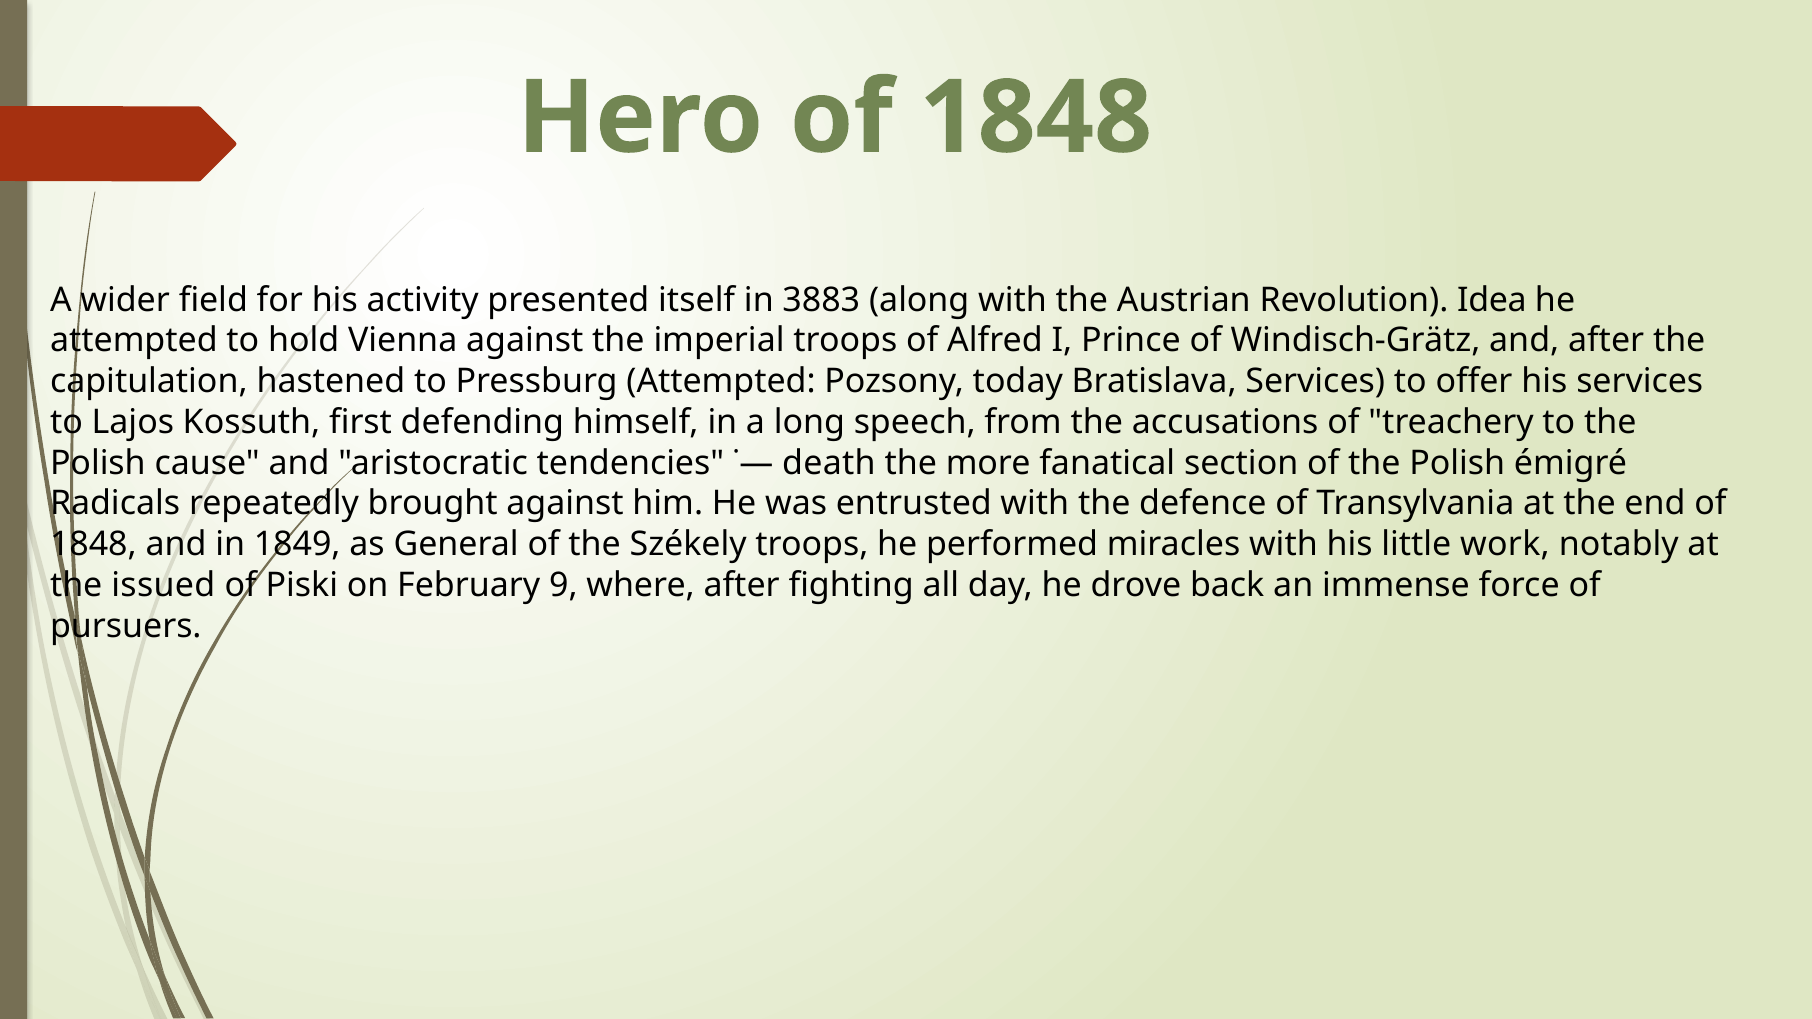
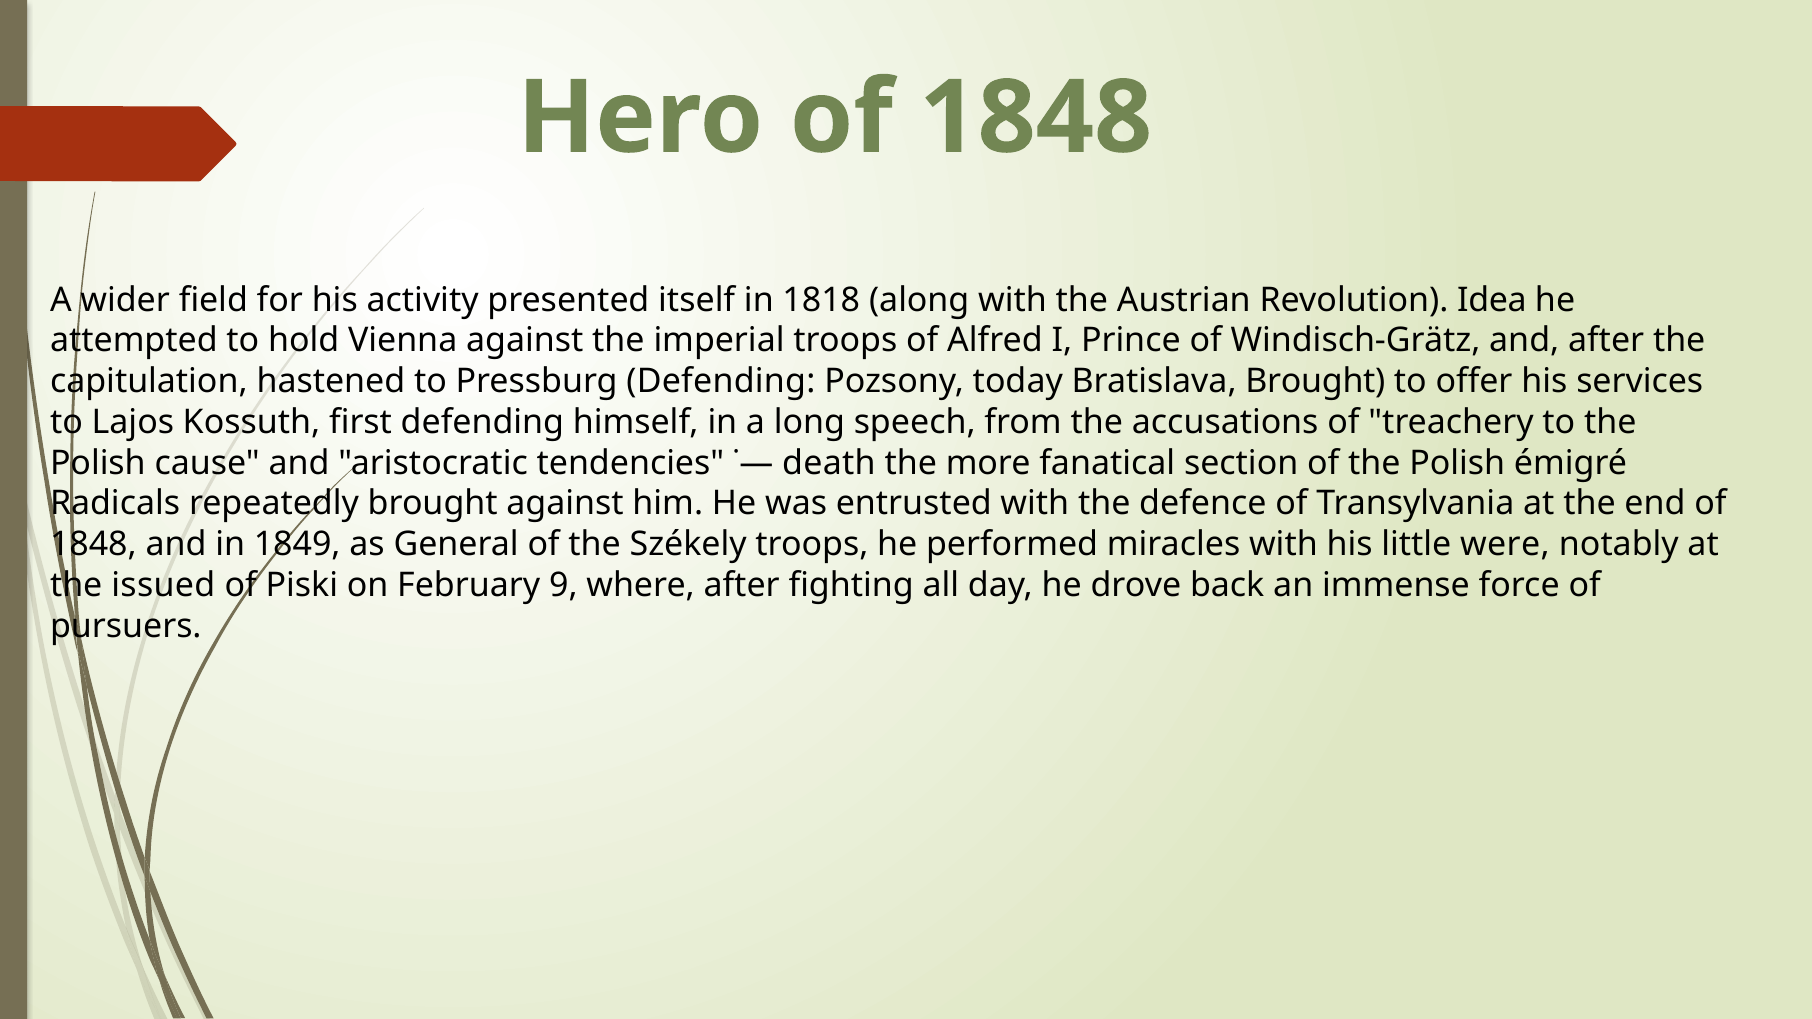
3883: 3883 -> 1818 (821, 300)
Pressburg Attempted: Attempted -> Defending (721, 382)
Bratislava Services: Services -> Brought (1315, 382)
work: work -> were (1505, 545)
